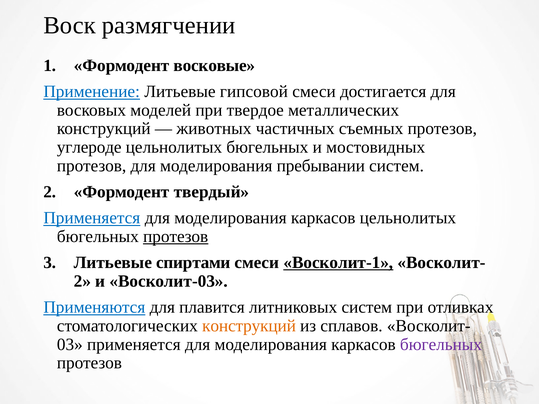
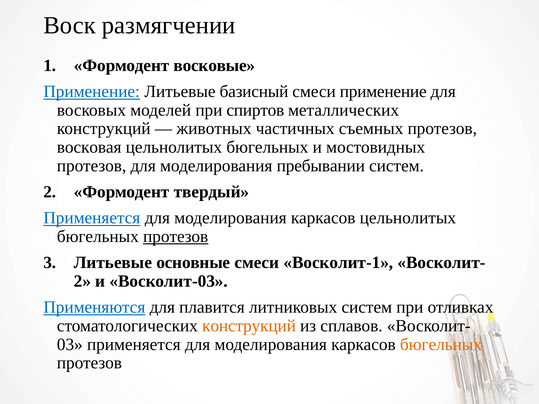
гипсовой: гипсовой -> базисный (254, 92)
смеси достигается: достигается -> применение (383, 92)
твердое: твердое -> спиртов (255, 110)
углероде: углероде -> восковая (89, 147)
спиртами: спиртами -> основные (193, 263)
Восколит-1 underline: present -> none (338, 263)
бюгельных colour: purple -> orange (441, 345)
